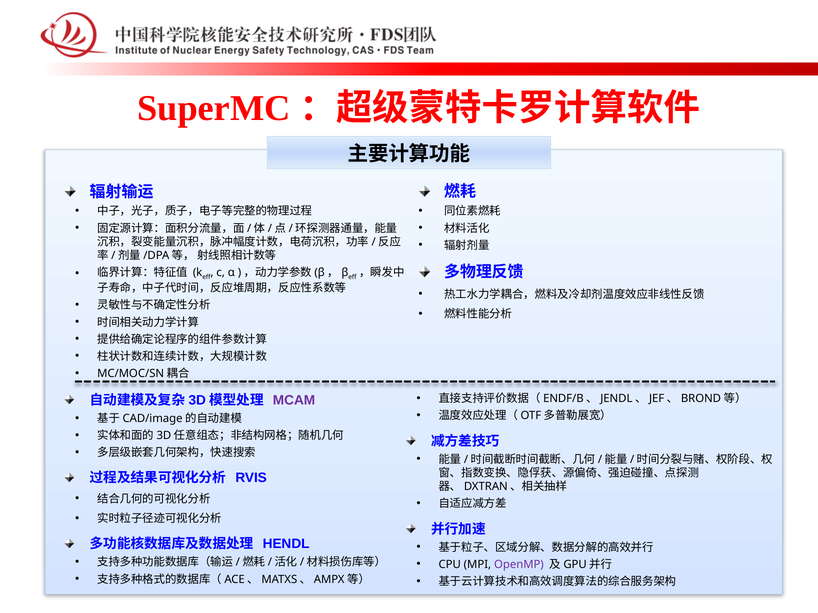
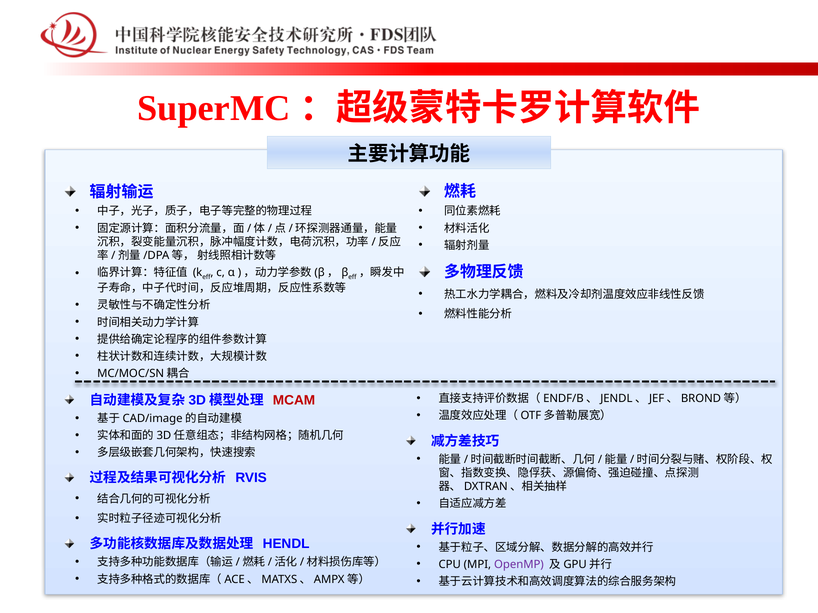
MCAM colour: purple -> red (294, 400)
